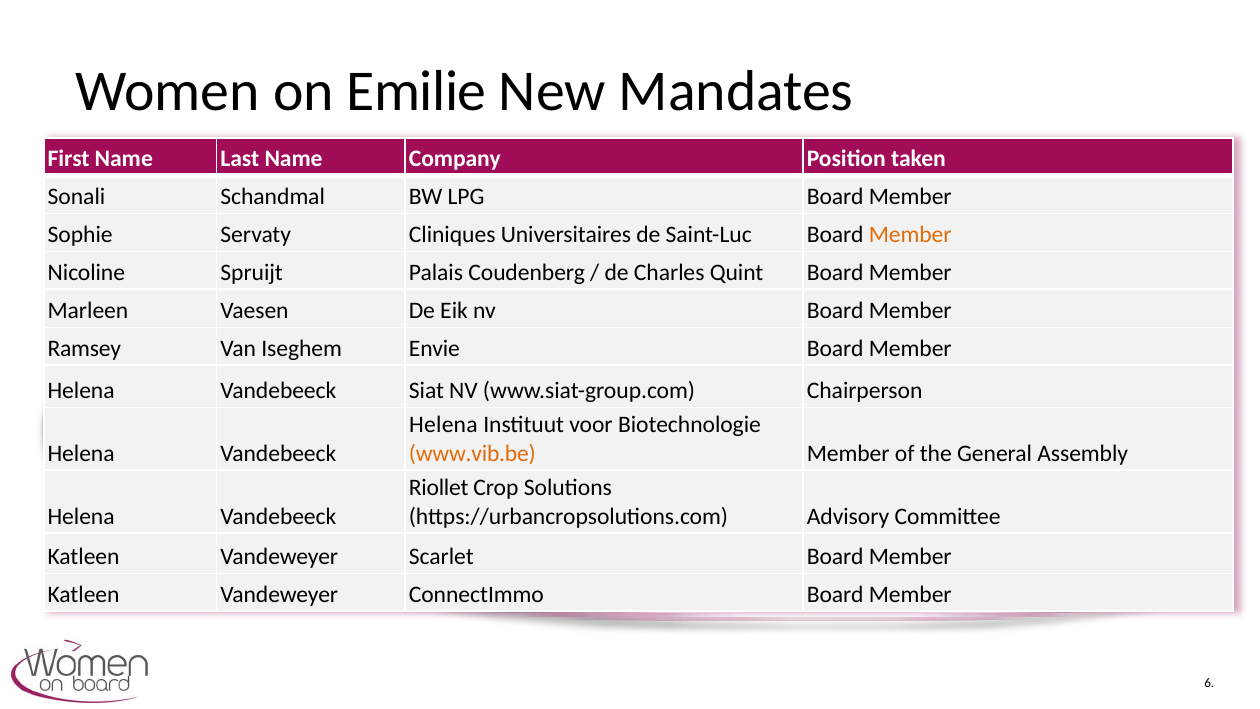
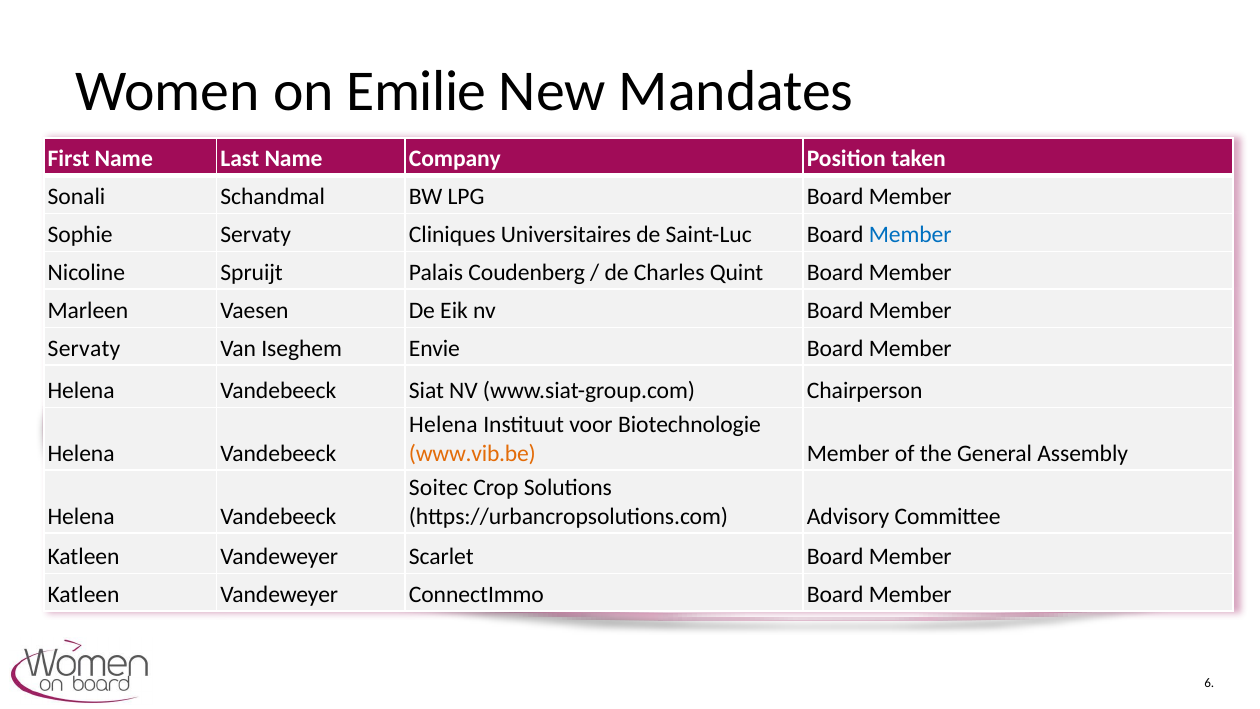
Member colour: orange -> blue (910, 235)
Ramsey: Ramsey -> Servaty (84, 348)
Riollet: Riollet -> Soitec (438, 487)
